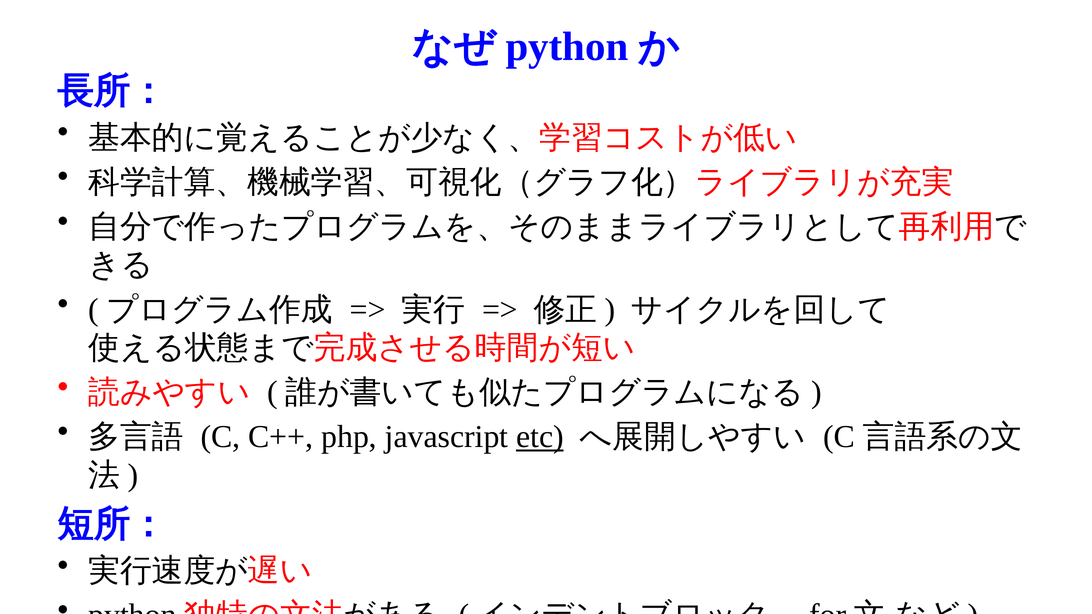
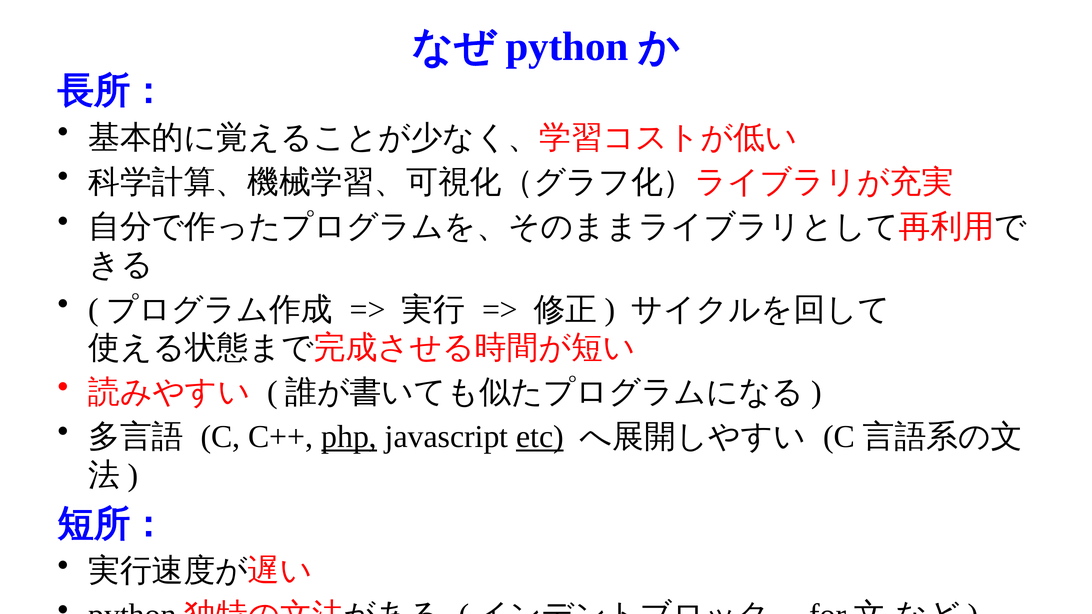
php underline: none -> present (349, 437)
